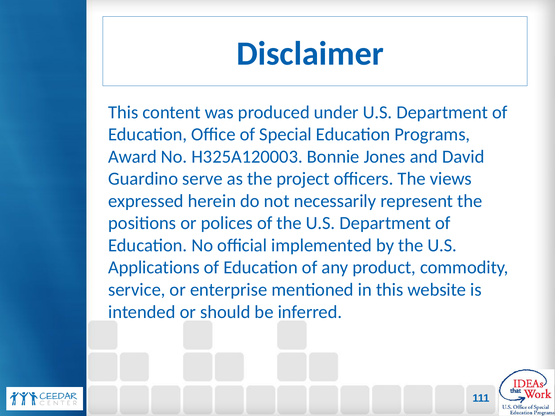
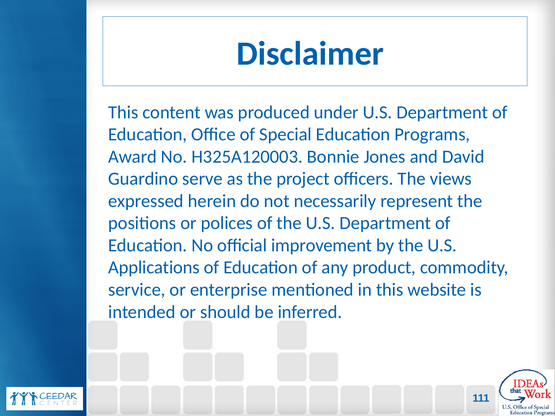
implemented: implemented -> improvement (322, 245)
